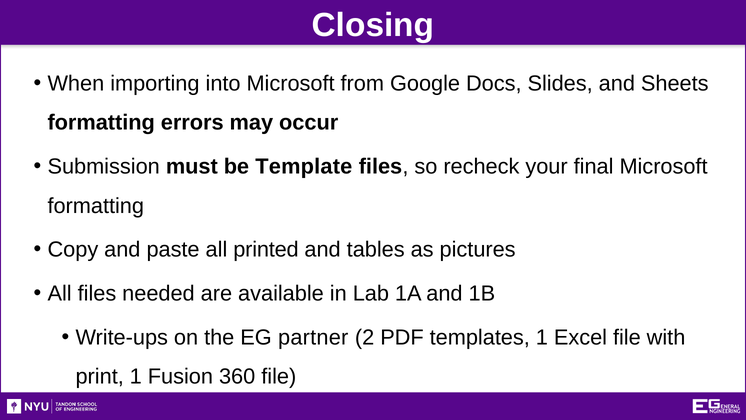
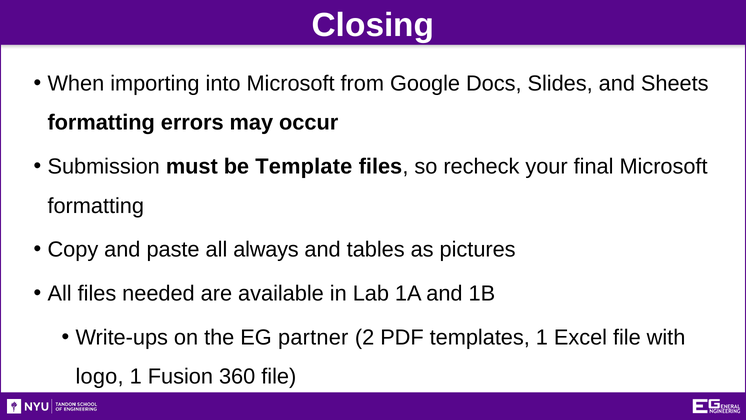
printed: printed -> always (266, 250)
print: print -> logo (100, 376)
